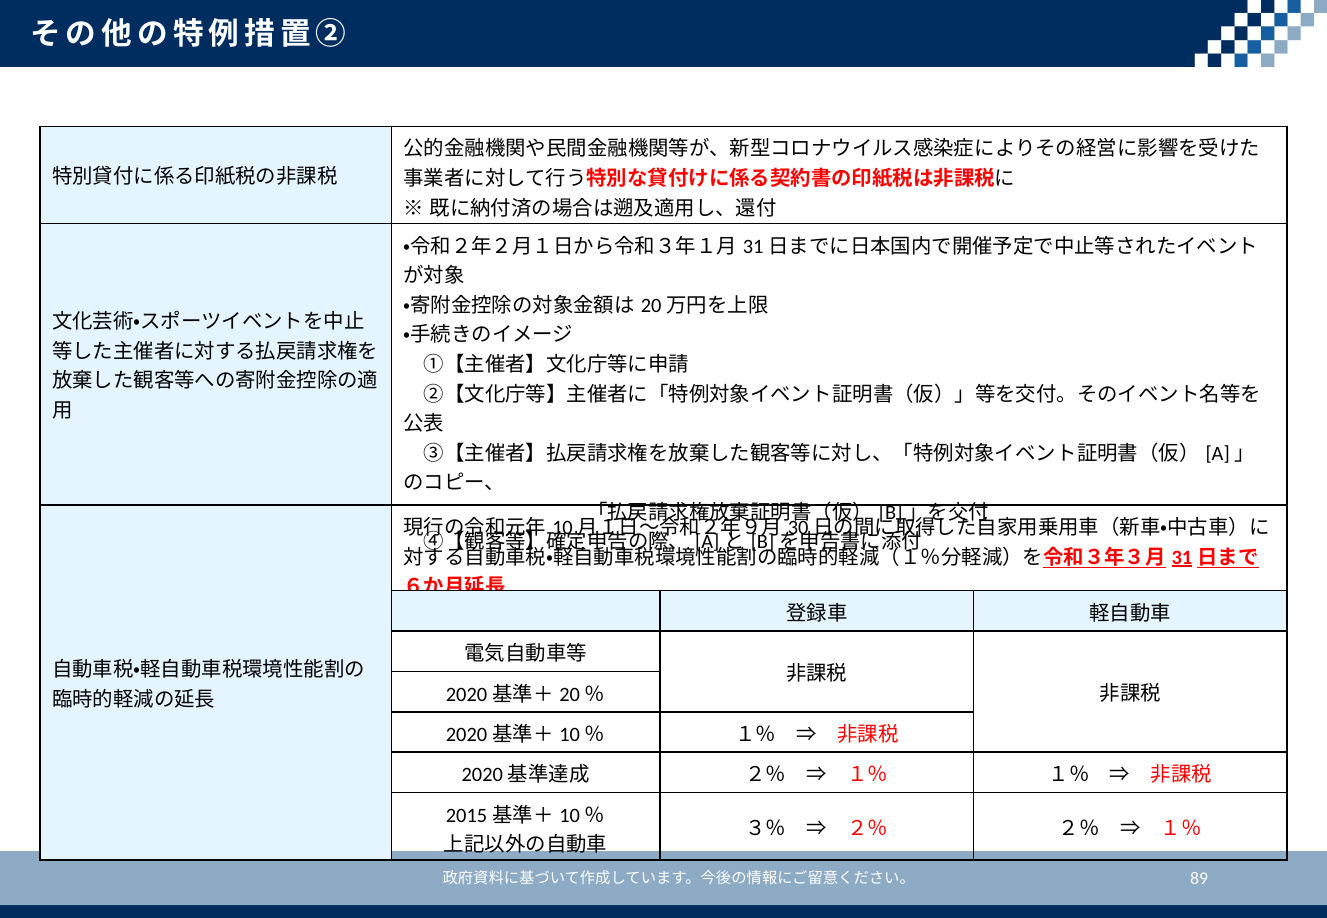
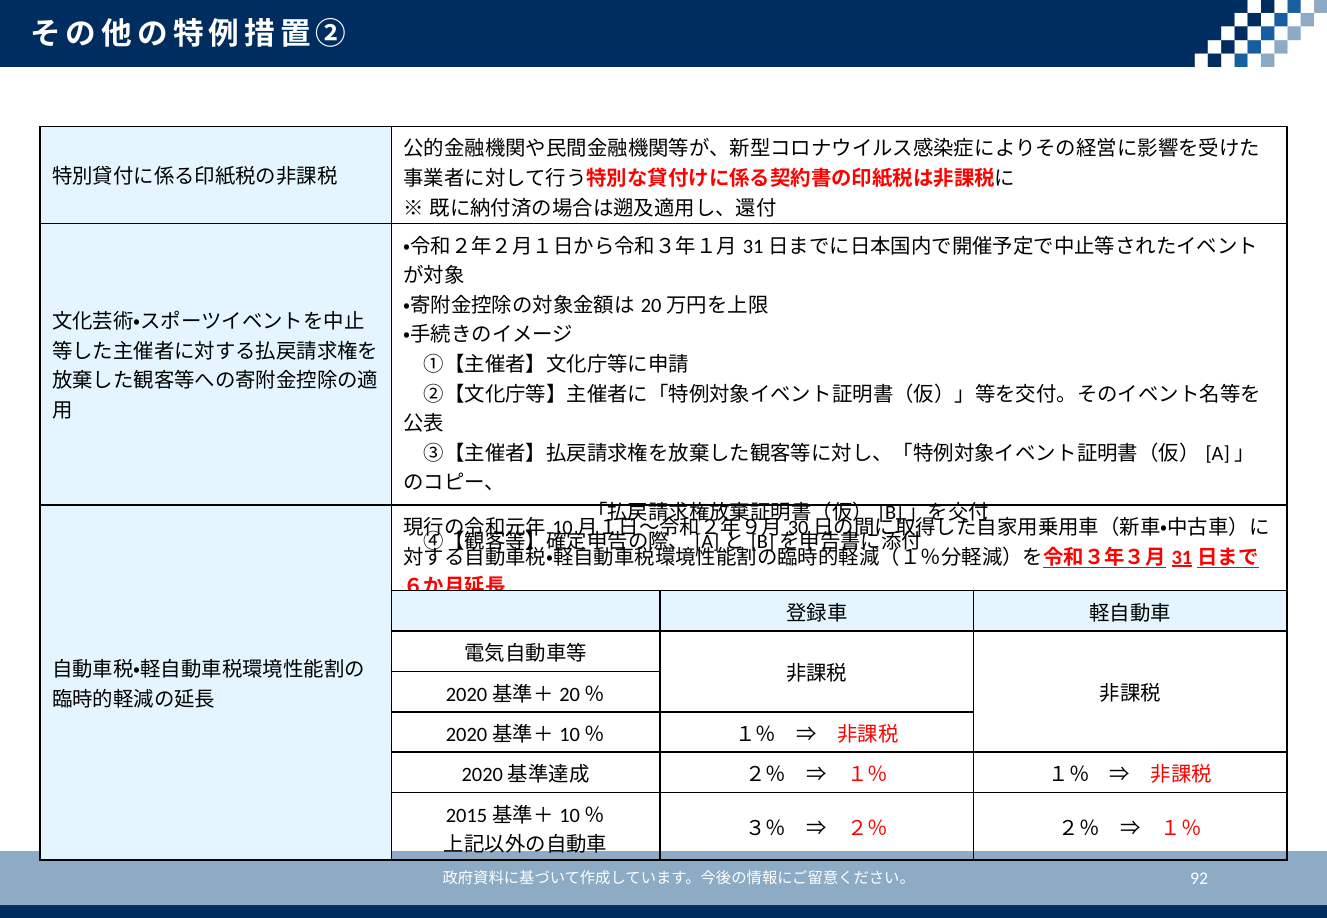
89: 89 -> 92 (1199, 879)
